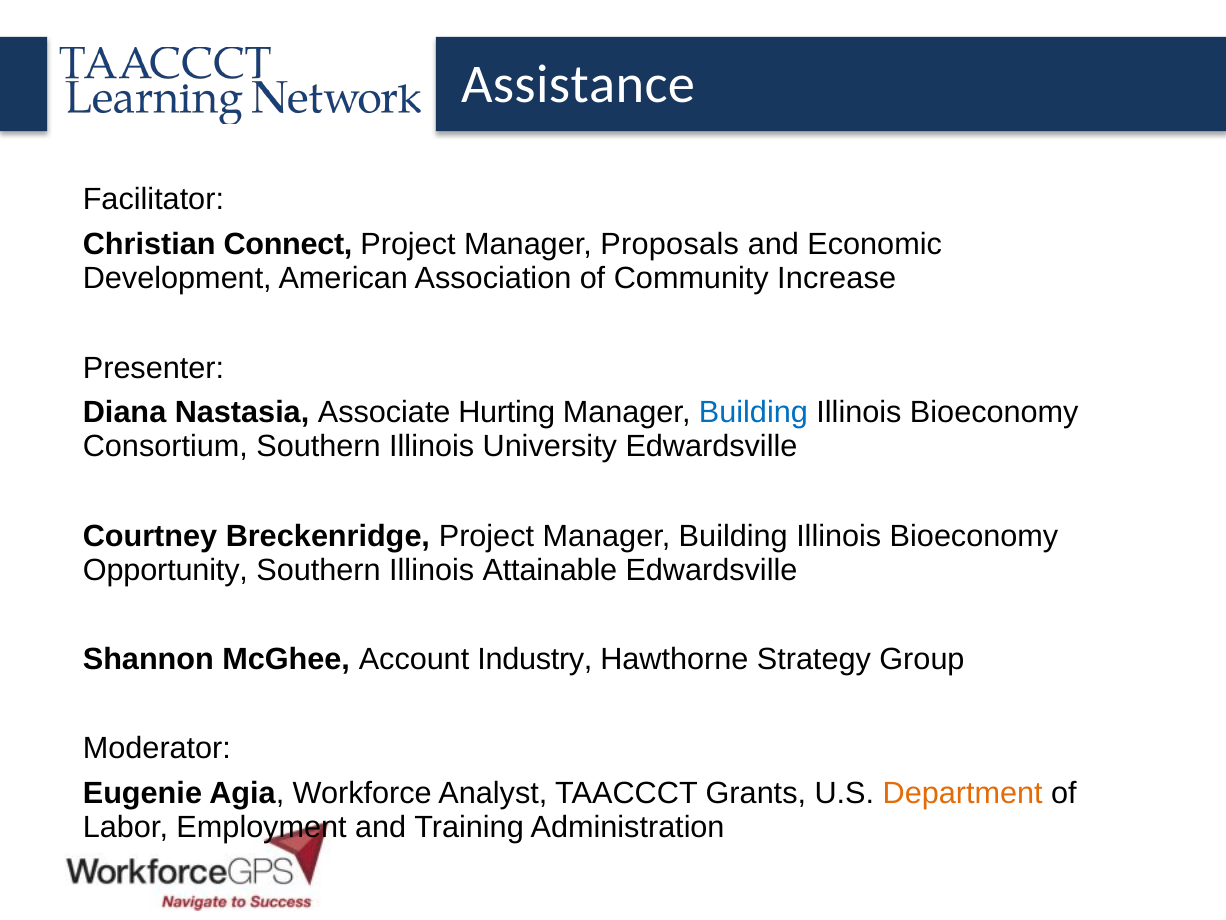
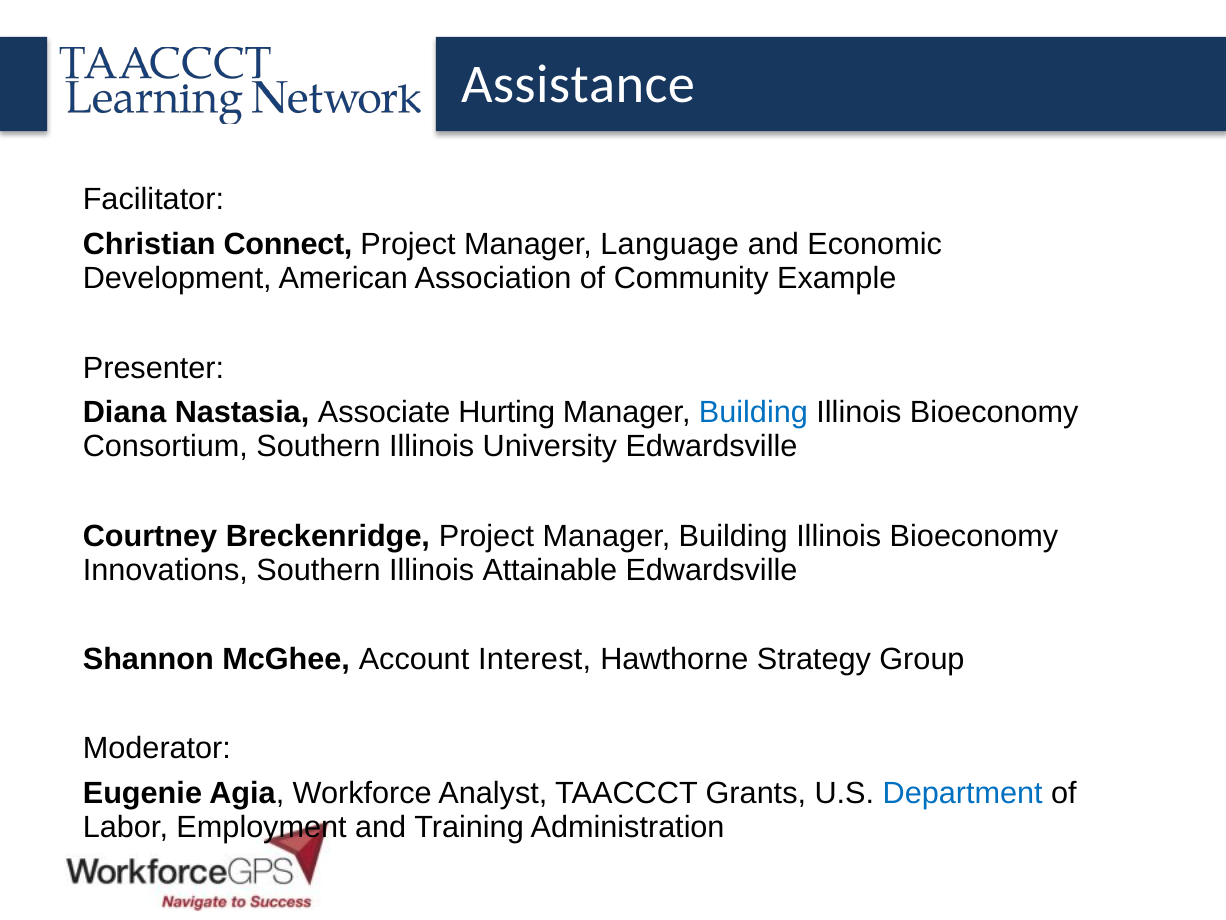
Proposals: Proposals -> Language (670, 244)
Increase: Increase -> Example (837, 279)
Opportunity: Opportunity -> Innovations (165, 570)
Industry: Industry -> Interest (535, 659)
Department colour: orange -> blue (963, 793)
